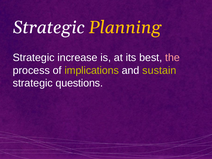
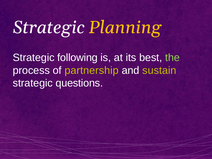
increase: increase -> following (78, 58)
the colour: pink -> light green (173, 58)
implications: implications -> partnership (92, 70)
